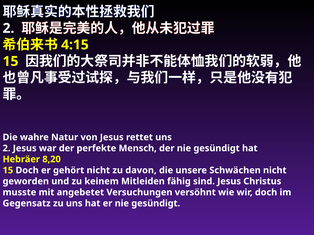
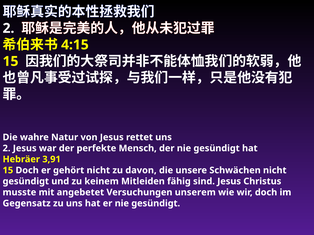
8,20: 8,20 -> 3,91 (52, 160)
geworden: geworden -> gesündigt (26, 182)
versöhnt: versöhnt -> unserem (195, 193)
